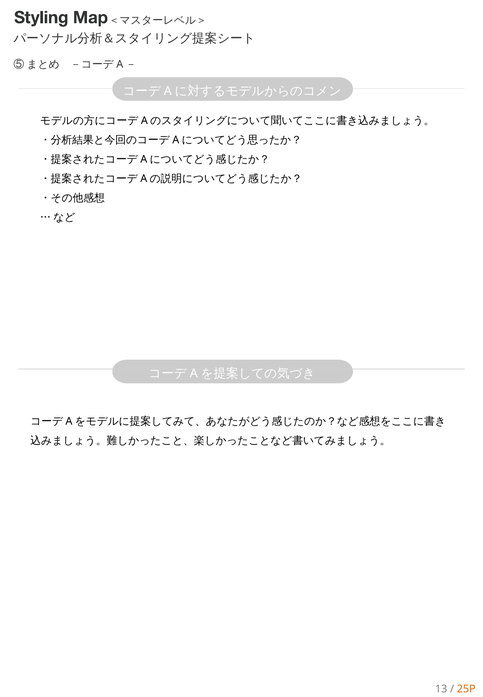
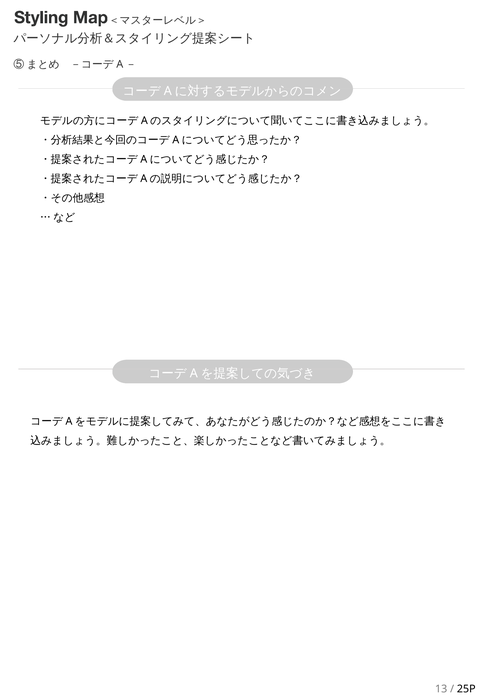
25P colour: orange -> black (466, 690)
